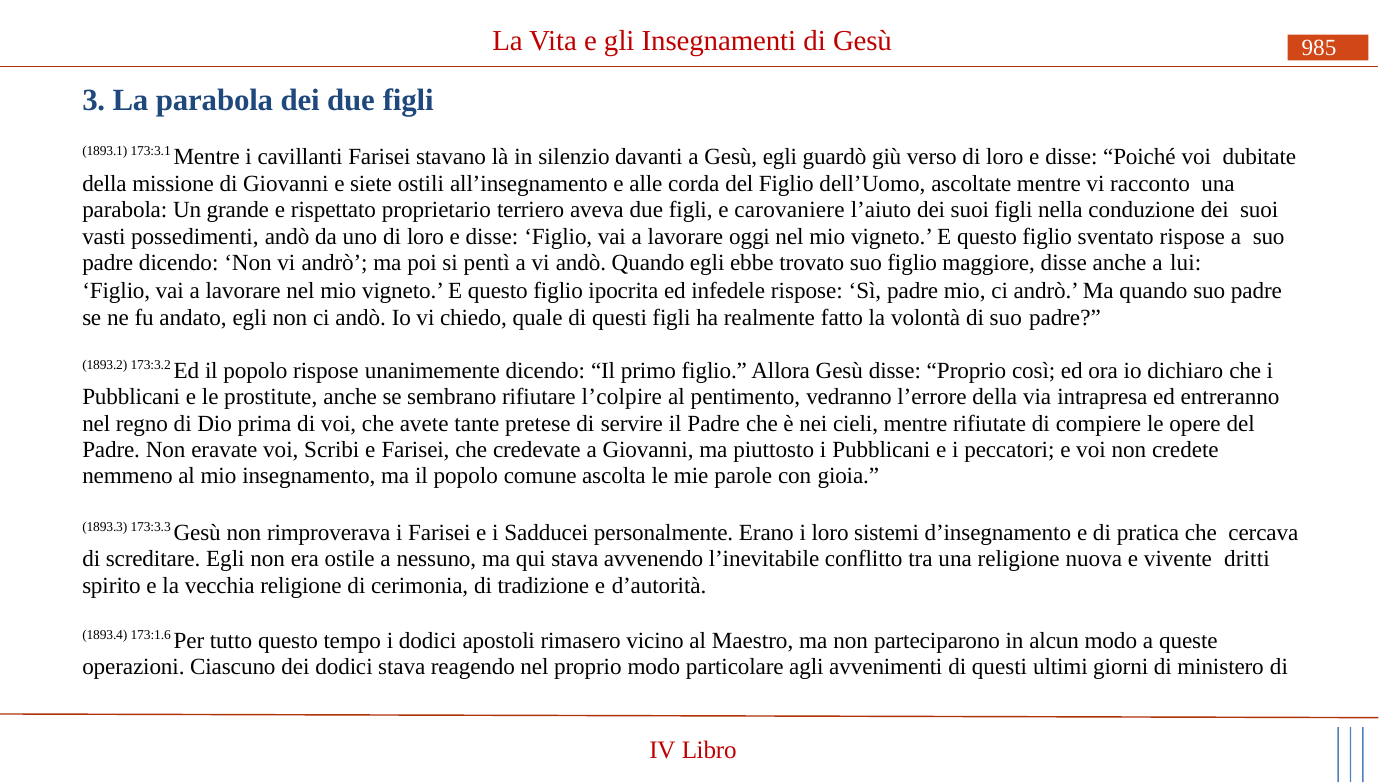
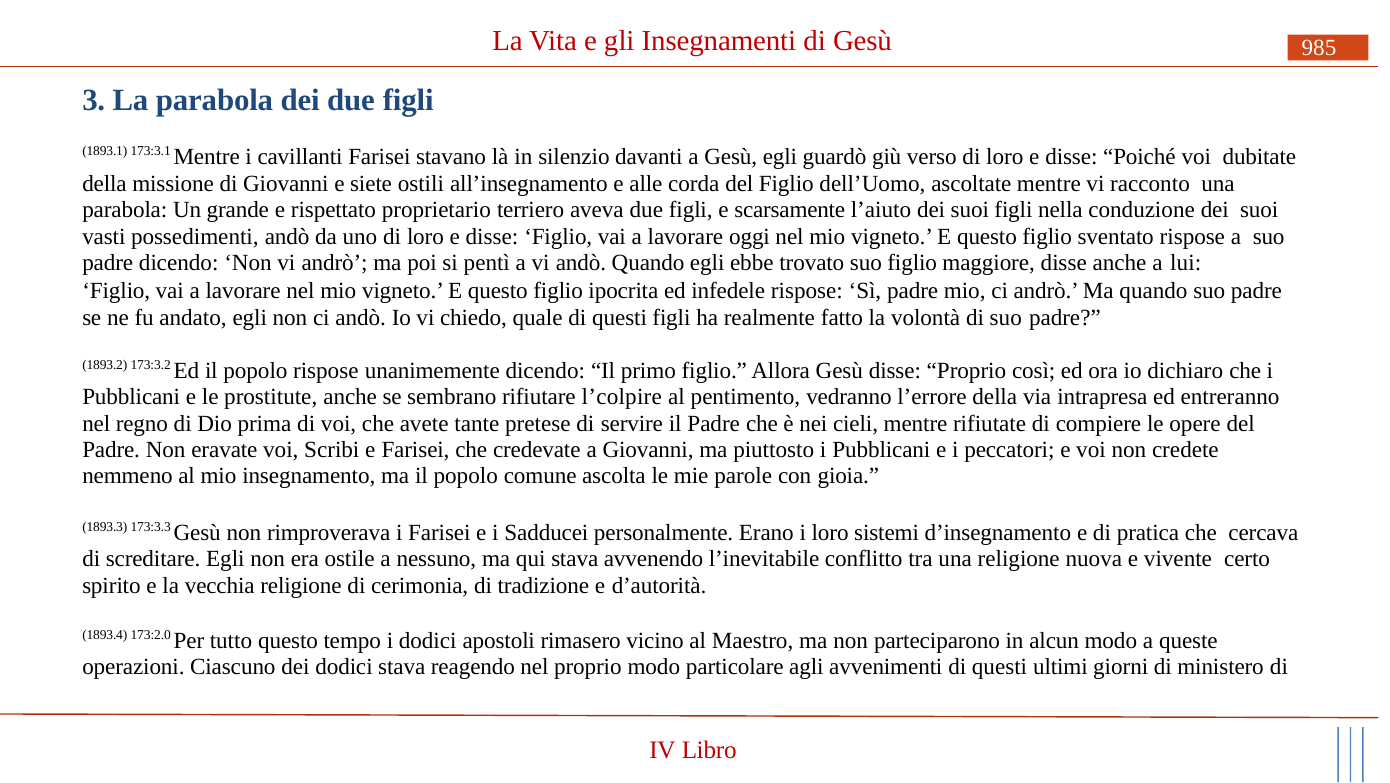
carovaniere: carovaniere -> scarsamente (790, 210)
dritti: dritti -> certo (1247, 559)
173:1.6: 173:1.6 -> 173:2.0 (151, 635)
